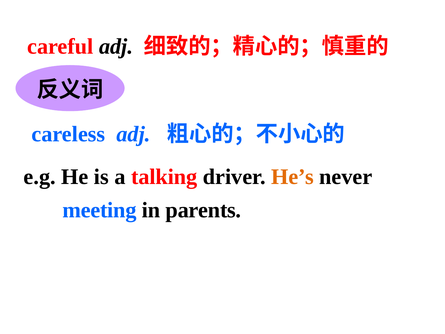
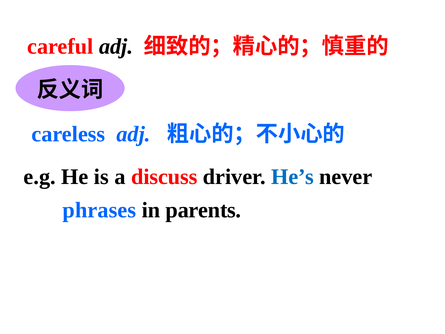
talking: talking -> discuss (164, 177)
He’s colour: orange -> blue (293, 177)
meeting: meeting -> phrases (99, 210)
